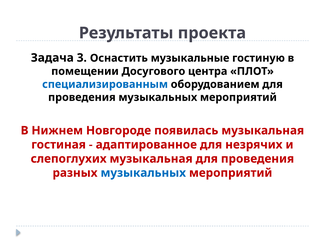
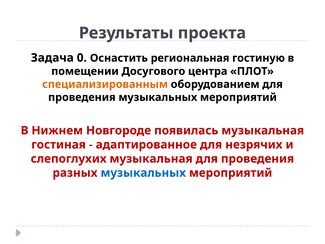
3: 3 -> 0 (82, 58)
музыкальные: музыкальные -> региональная (190, 58)
специализированным colour: blue -> orange (105, 84)
